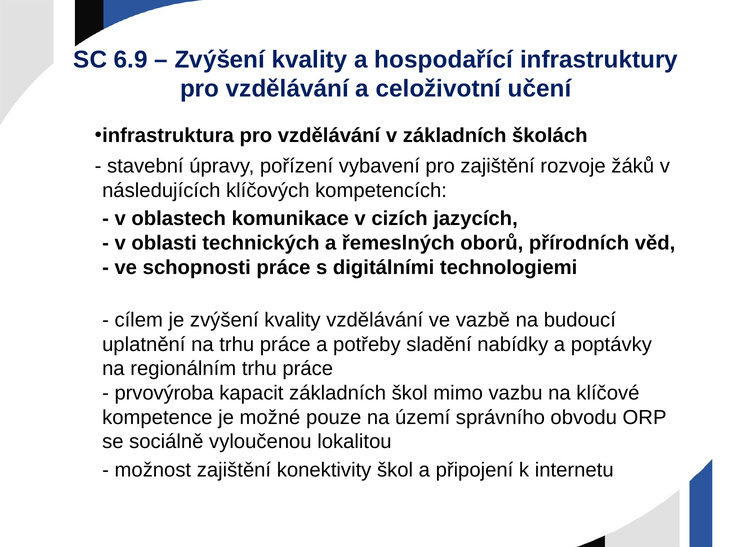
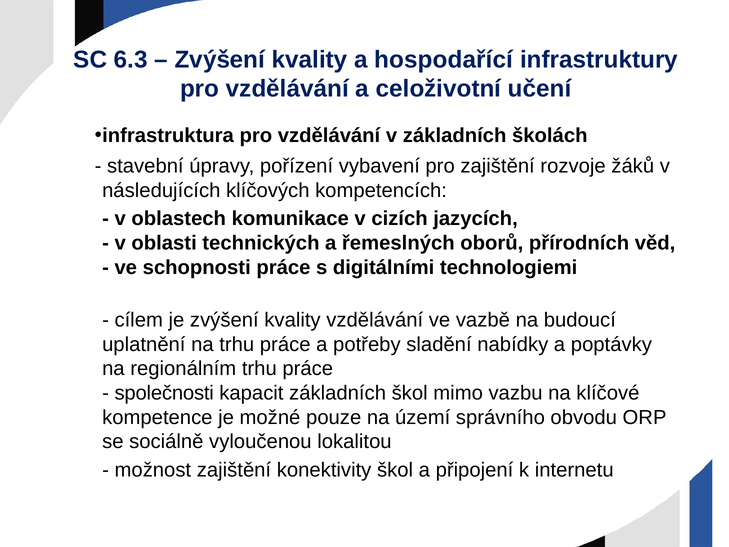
6.9: 6.9 -> 6.3 (131, 60)
prvovýroba: prvovýroba -> společnosti (164, 393)
